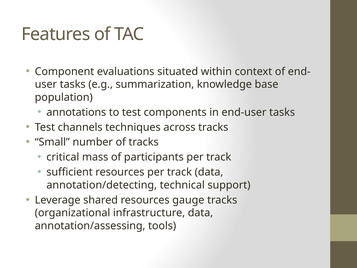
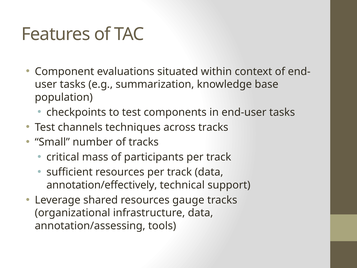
annotations: annotations -> checkpoints (76, 112)
annotation/detecting: annotation/detecting -> annotation/effectively (102, 185)
